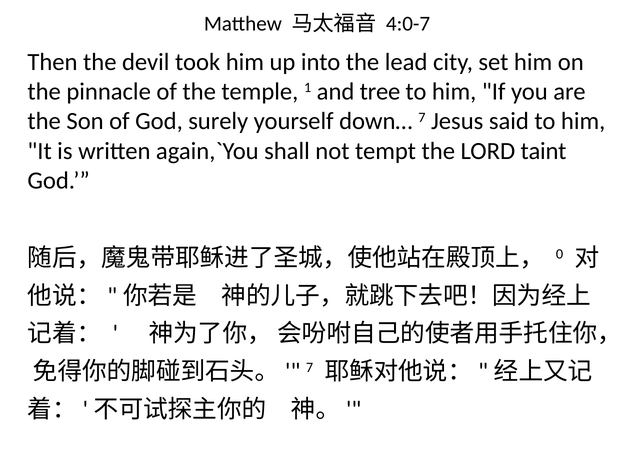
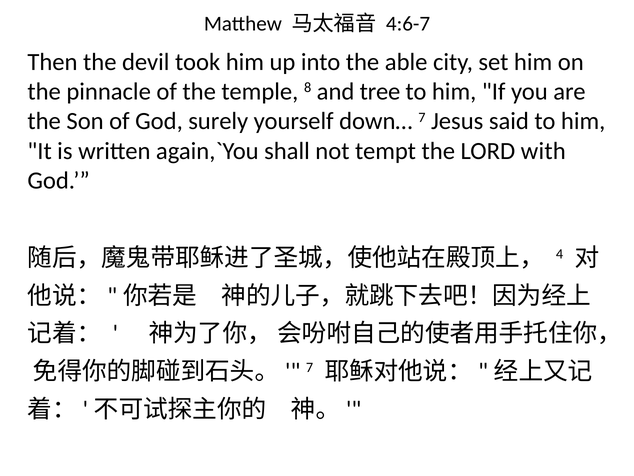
4:0-7: 4:0-7 -> 4:6-7 (408, 24)
lead: lead -> able (406, 62)
1: 1 -> 8 (308, 88)
taint: taint -> with (543, 151)
0: 0 -> 4 (560, 254)
